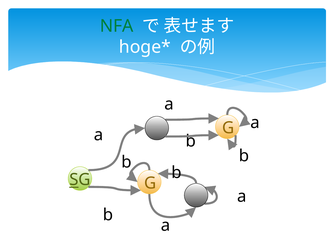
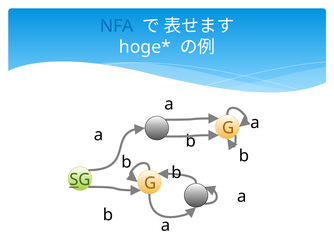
NFA colour: green -> blue (117, 26)
